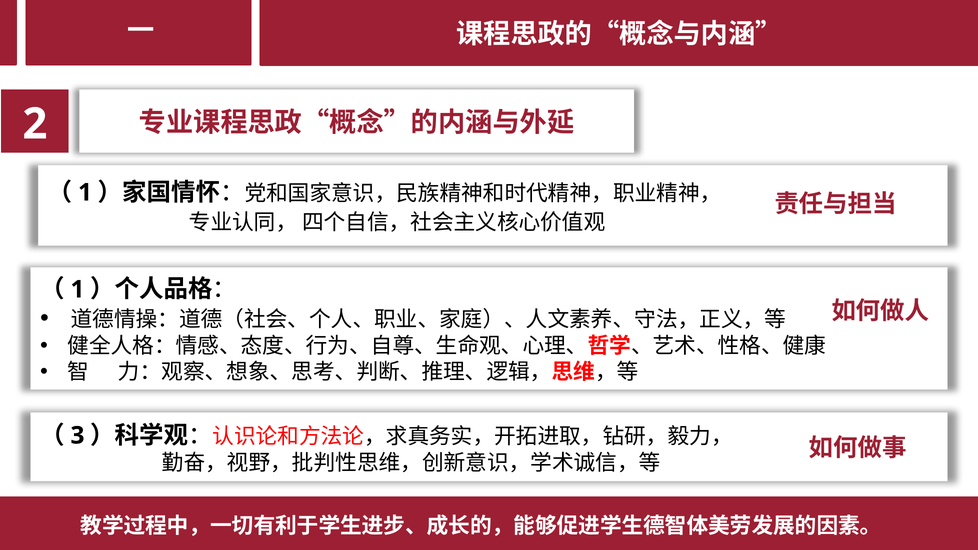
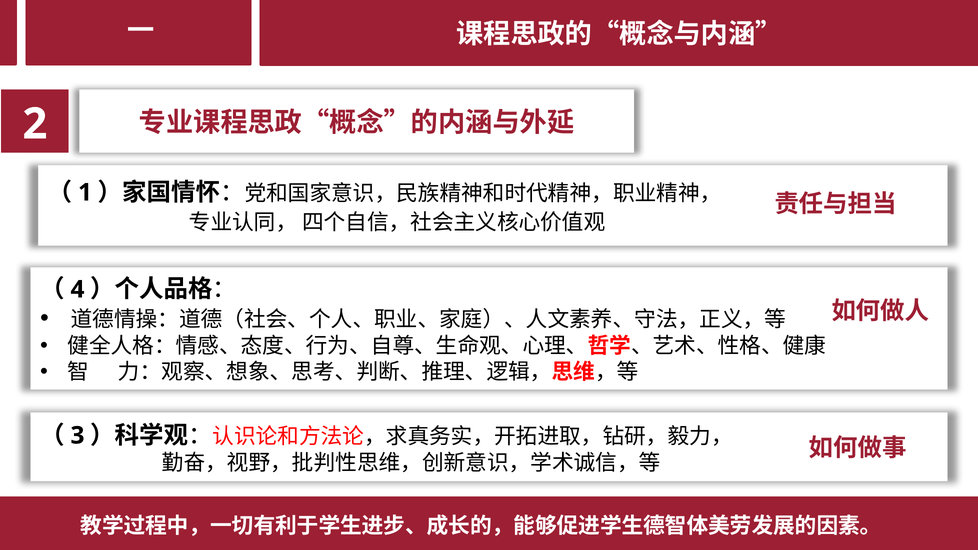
1: 1 -> 4 (77, 289)
